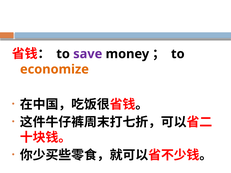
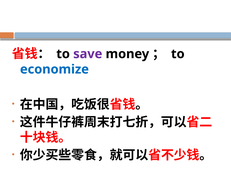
economize colour: orange -> blue (54, 69)
